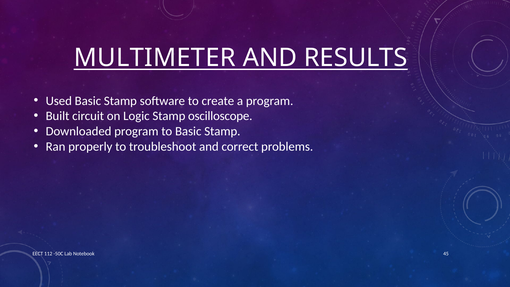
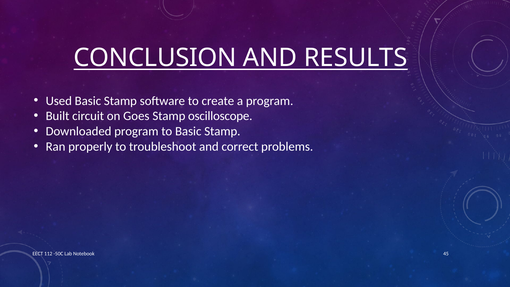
MULTIMETER: MULTIMETER -> CONCLUSION (155, 58)
Logic: Logic -> Goes (136, 116)
